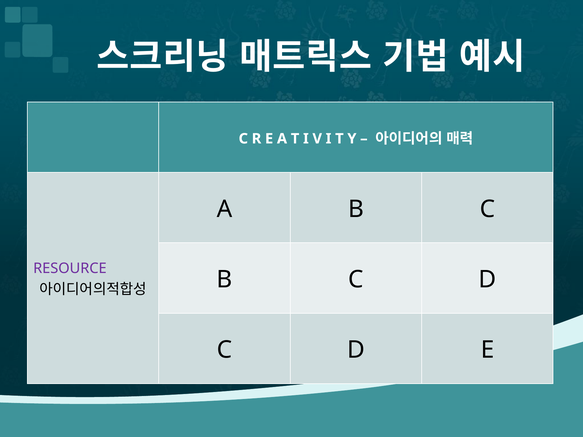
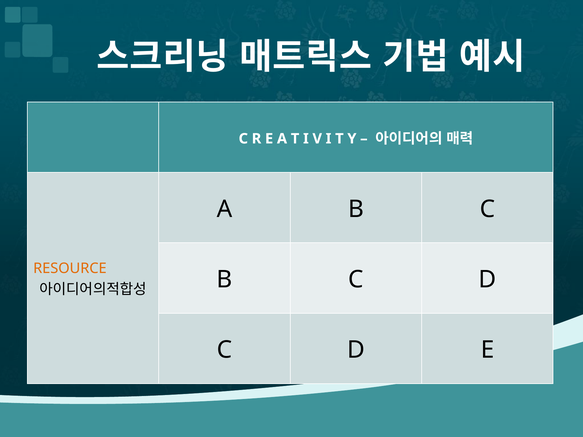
RESOURCE colour: purple -> orange (70, 268)
